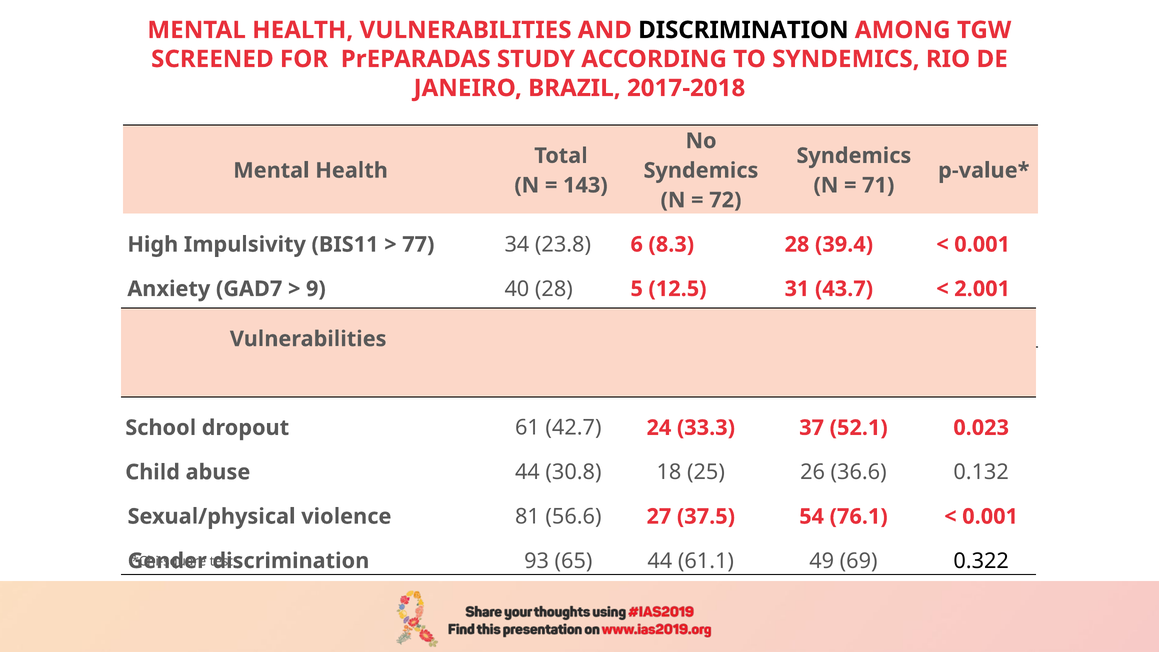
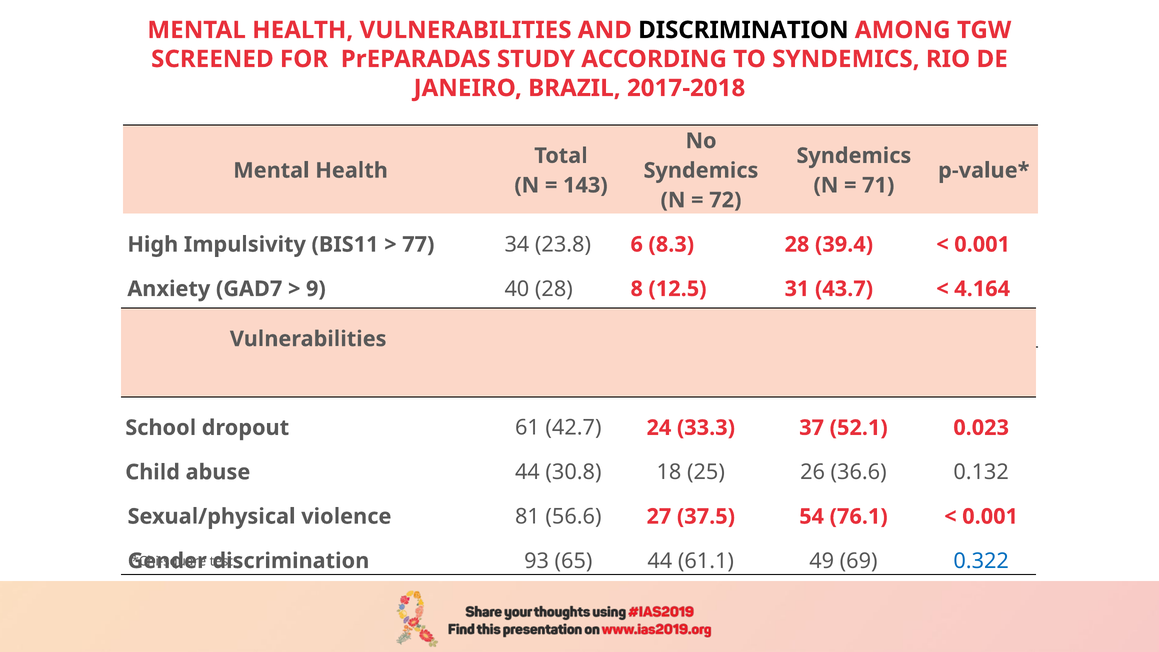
5: 5 -> 8 (637, 289)
2.001: 2.001 -> 4.164 (982, 289)
0.322 colour: black -> blue (981, 561)
